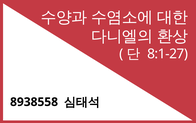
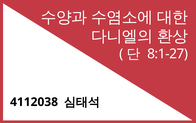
8938558: 8938558 -> 4112038 (34, 102)
